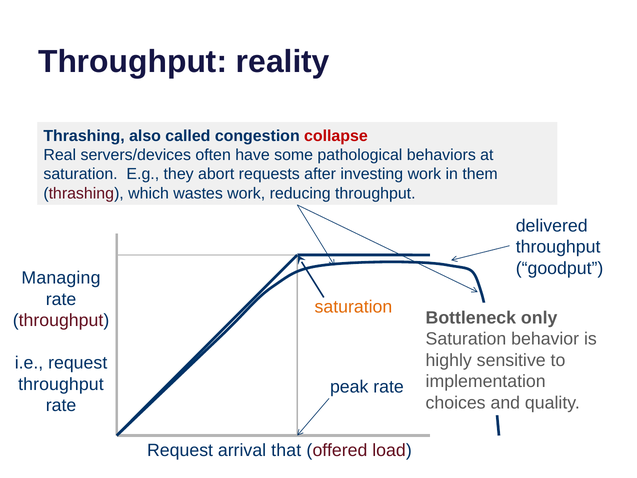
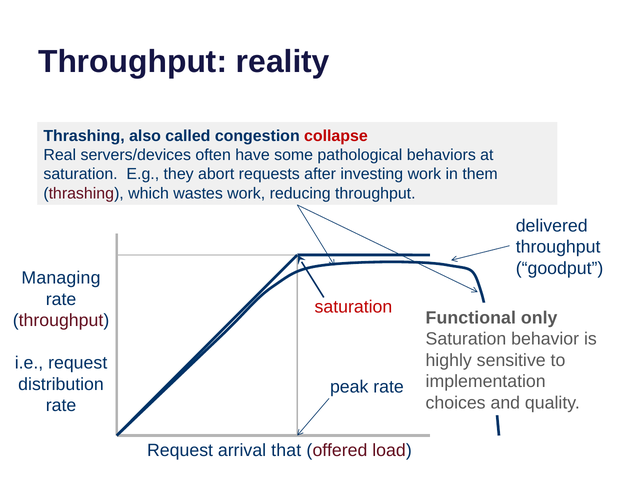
saturation colour: orange -> red (353, 307)
Bottleneck: Bottleneck -> Functional (471, 318)
throughput: throughput -> distribution (61, 384)
